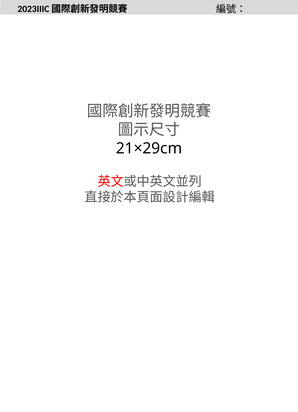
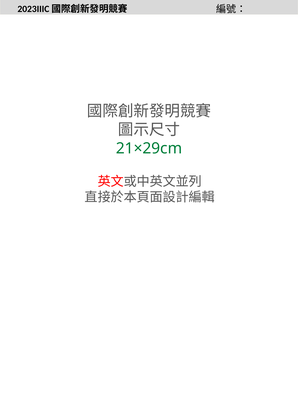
21×29cm colour: black -> green (149, 148)
